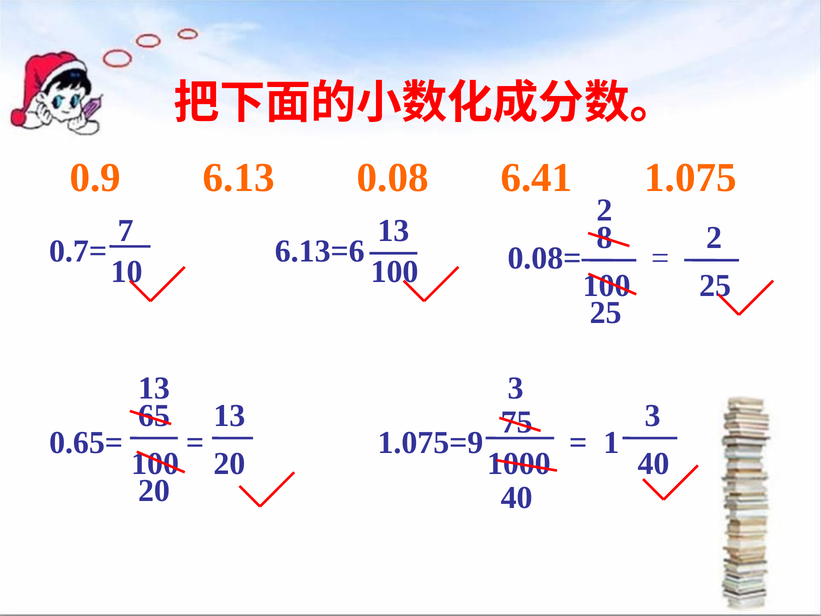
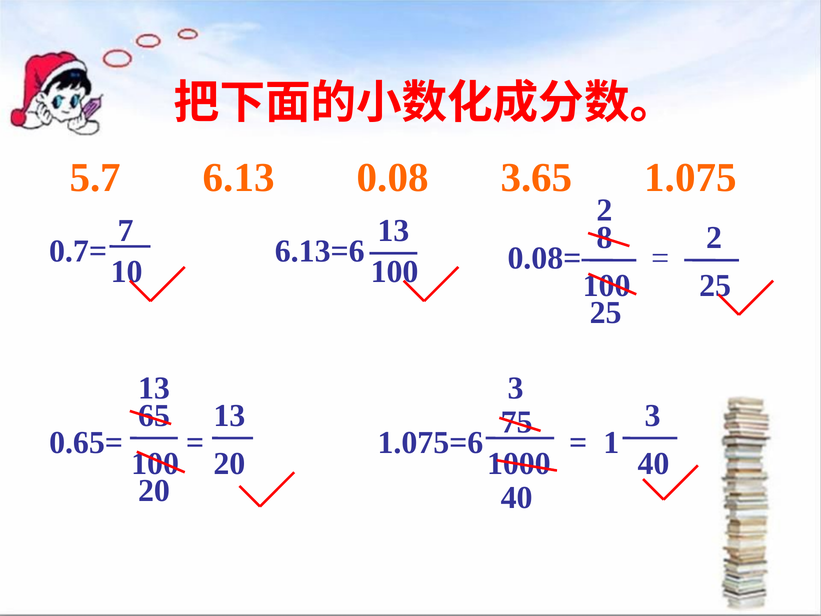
0.9: 0.9 -> 5.7 (95, 178)
6.41: 6.41 -> 3.65 (536, 178)
1.075=9: 1.075=9 -> 1.075=6 (430, 443)
